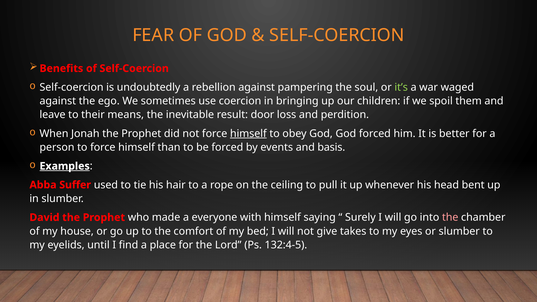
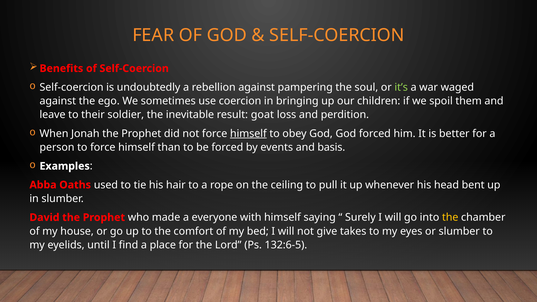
means: means -> soldier (126, 115)
door: door -> goat (262, 115)
Examples underline: present -> none (65, 166)
Suffer: Suffer -> Oaths (75, 185)
the colour: pink -> yellow (450, 217)
132:4-5: 132:4-5 -> 132:6-5 (286, 245)
